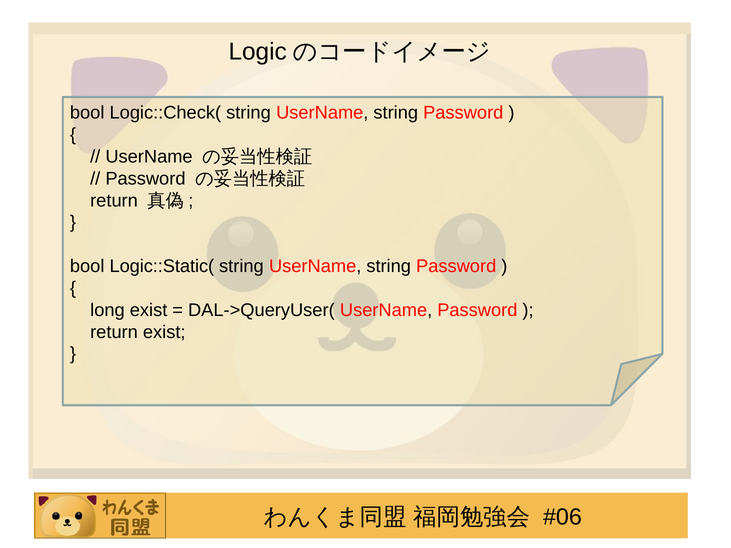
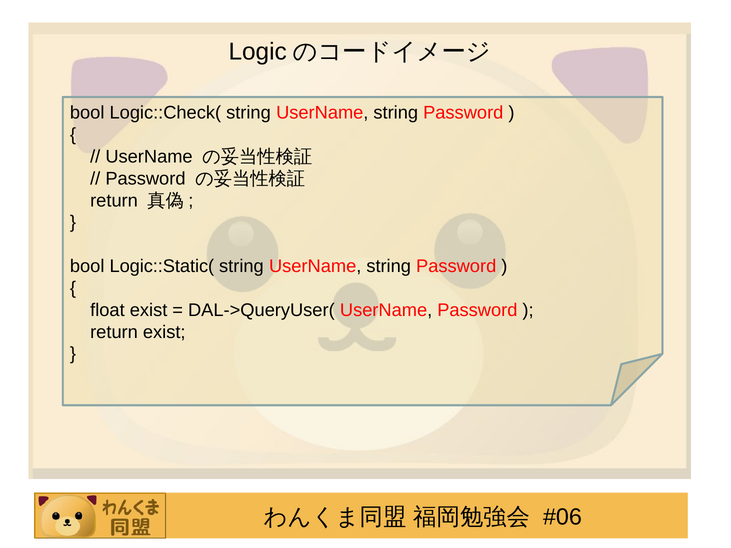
long: long -> float (107, 310)
